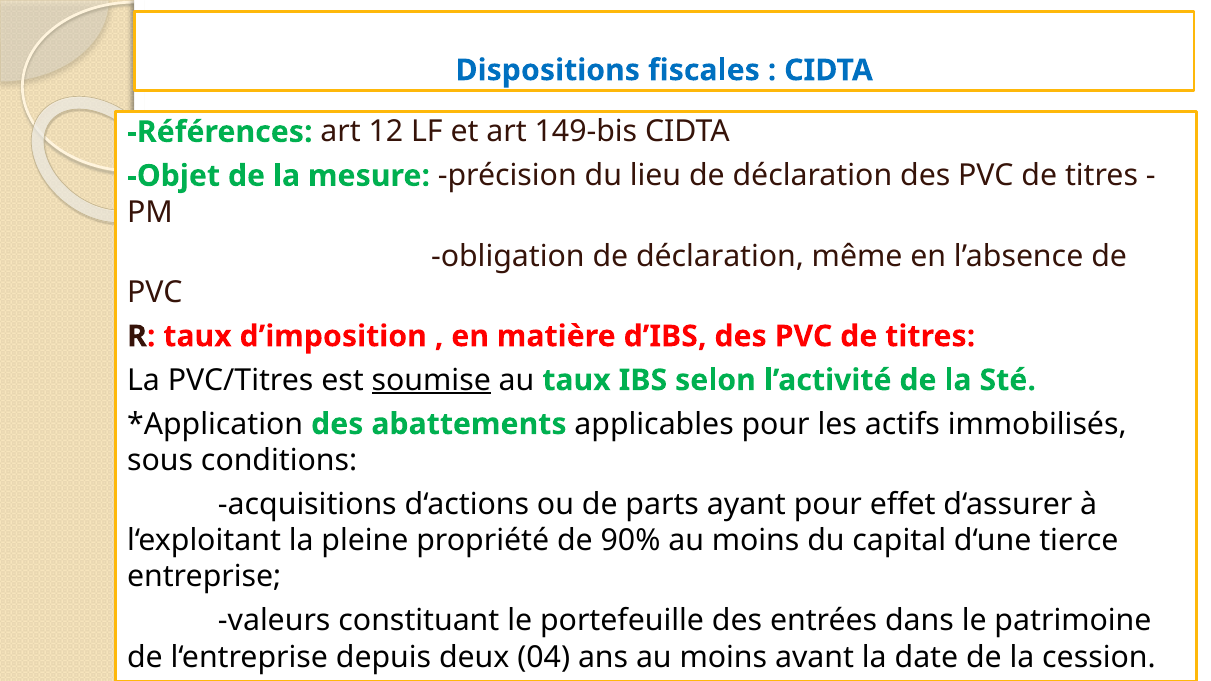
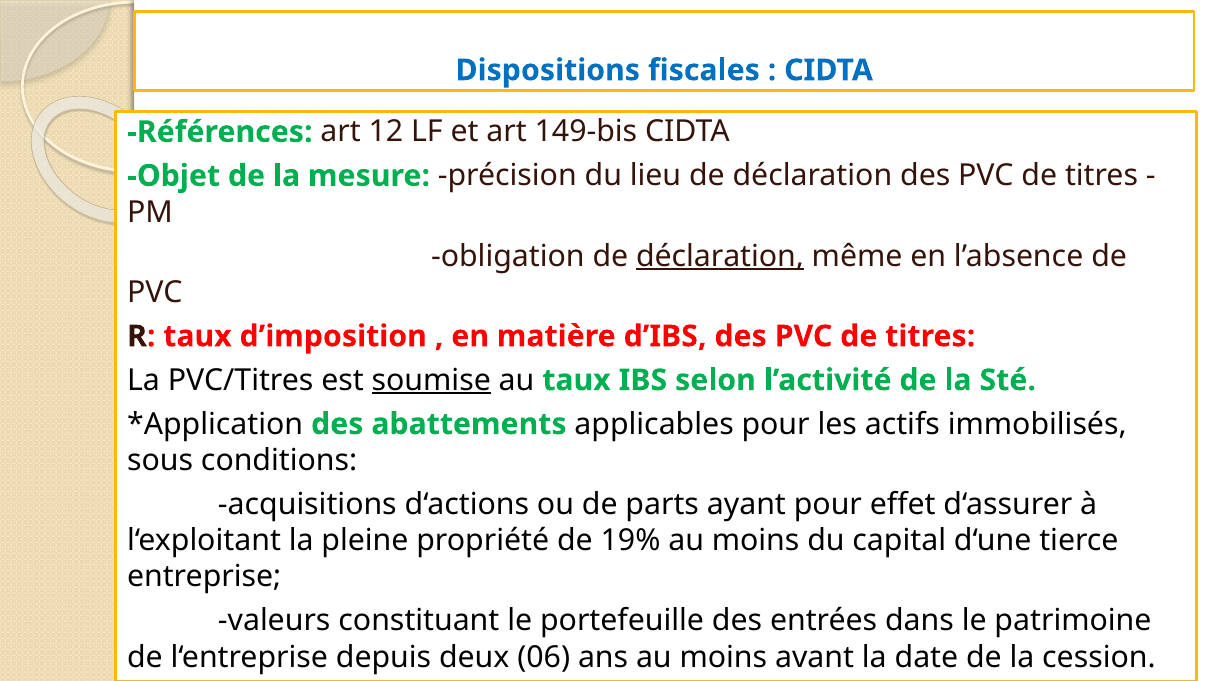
déclaration underline: none -> present (720, 256)
90%: 90% -> 19% (631, 541)
04: 04 -> 06 (544, 657)
